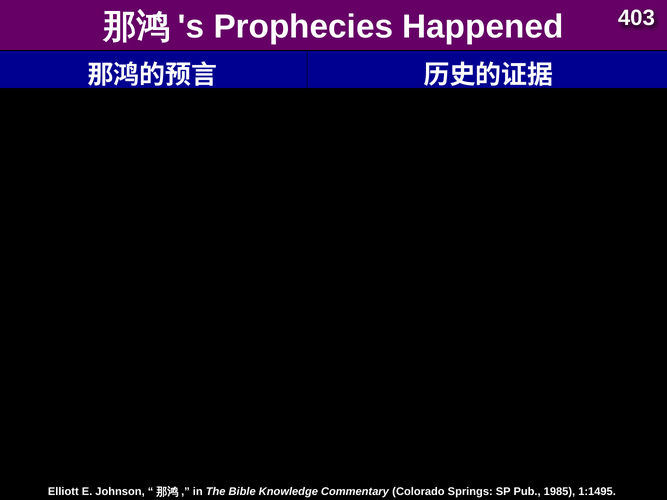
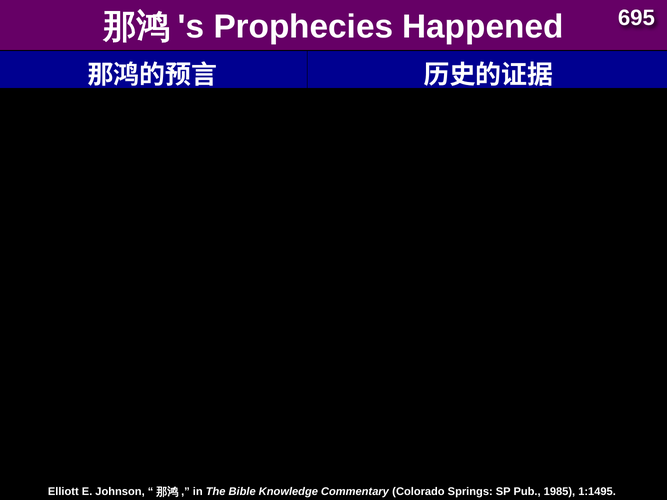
403: 403 -> 695 (636, 18)
